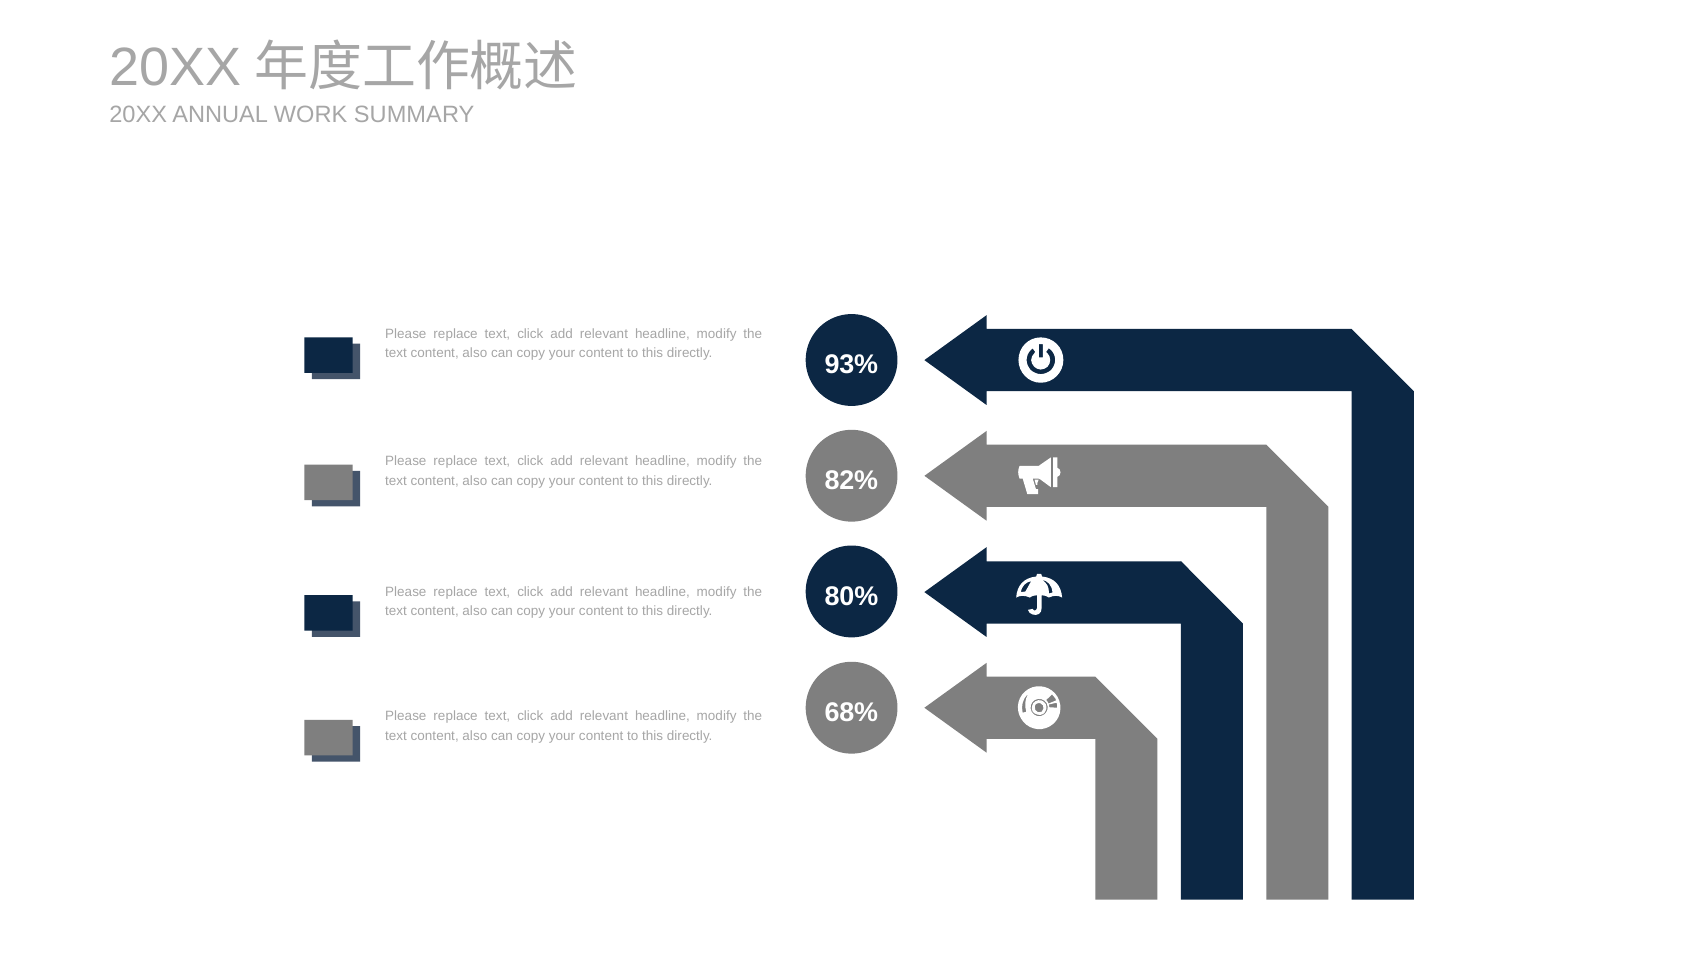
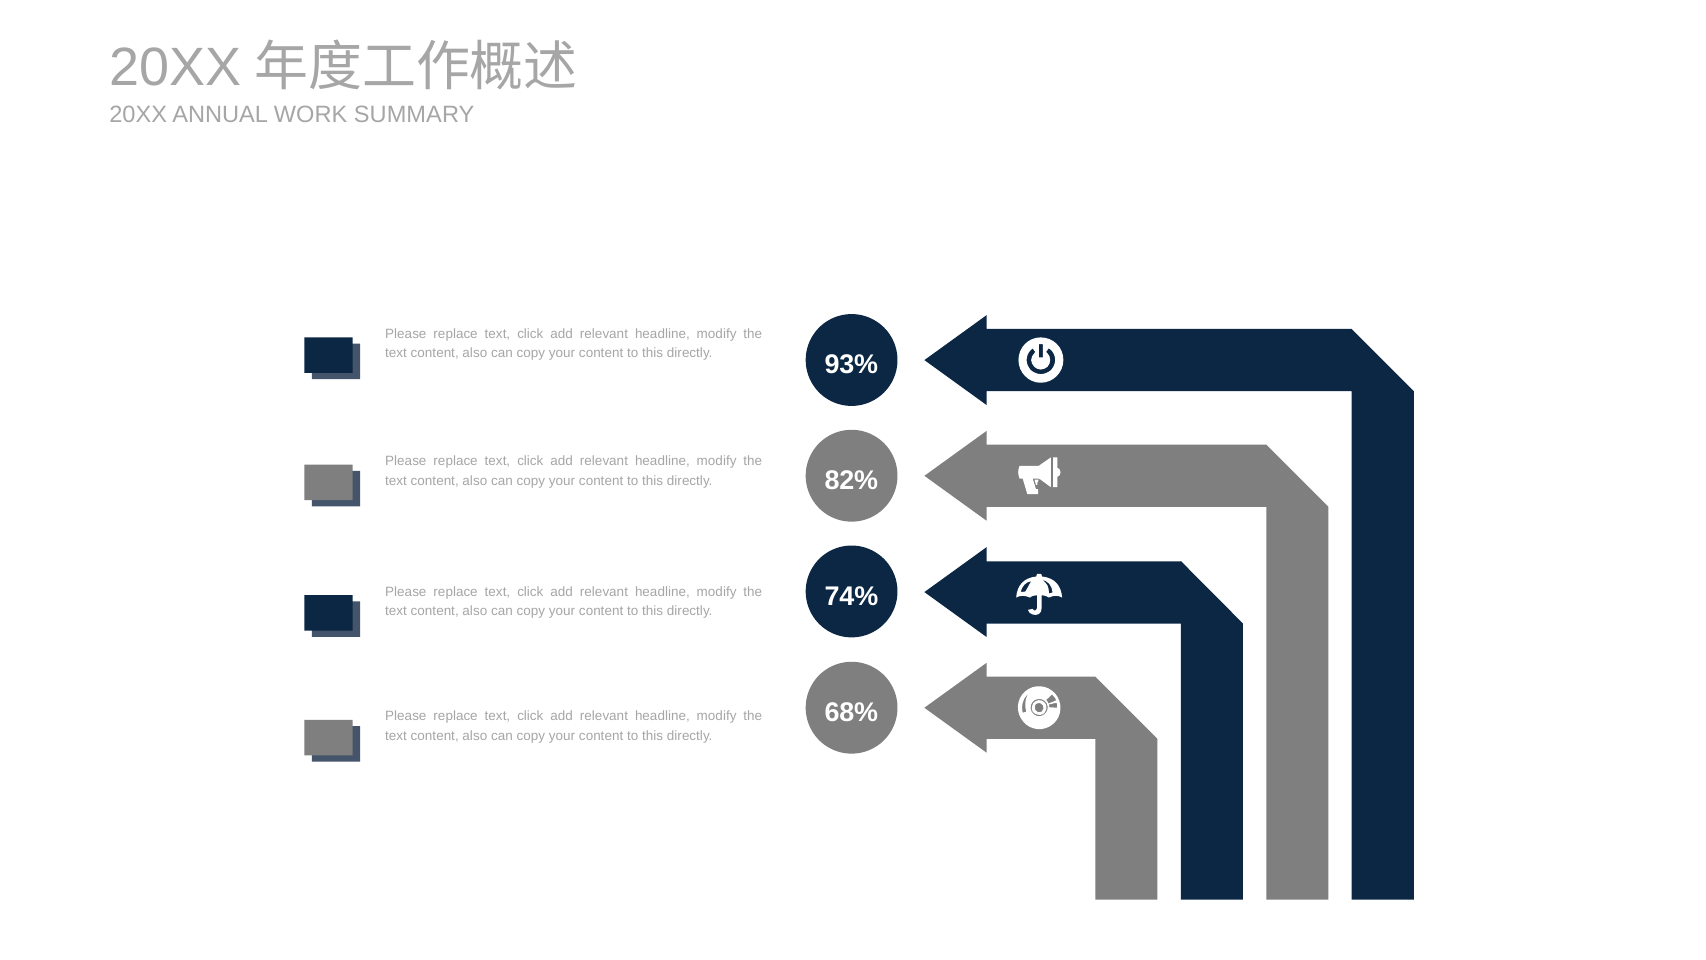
80%: 80% -> 74% (851, 596)
